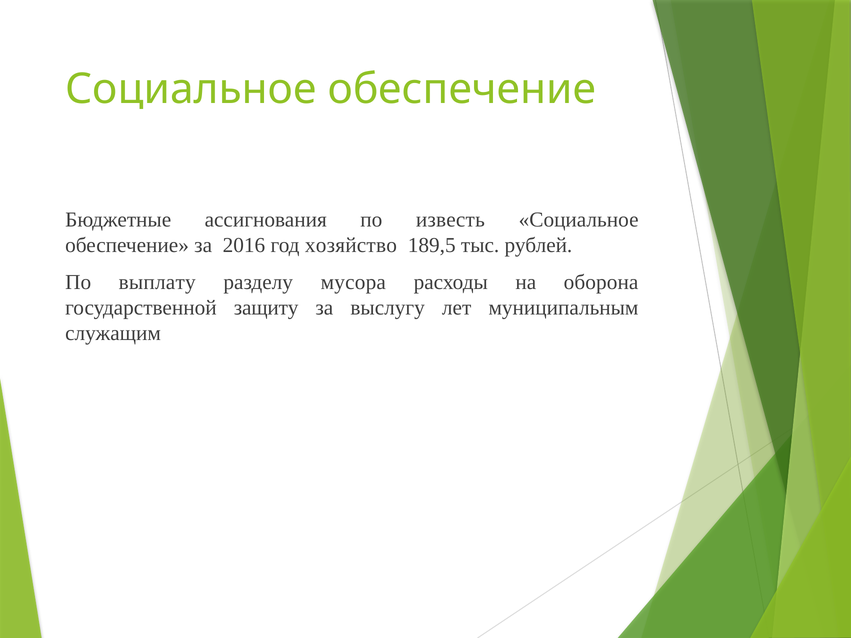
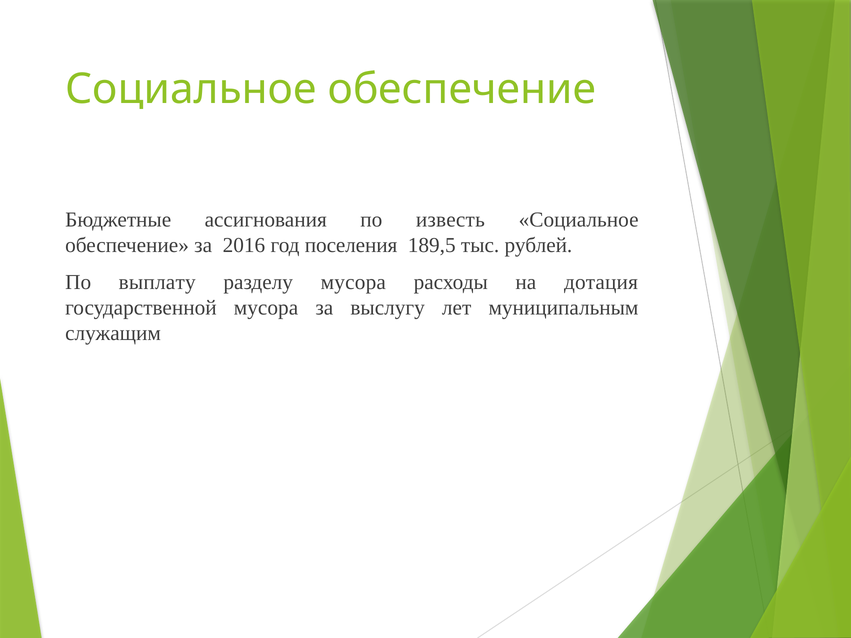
хозяйство: хозяйство -> поселения (351, 245)
оборона: оборона -> дотация (601, 282)
государственной защиту: защиту -> мусора (266, 308)
